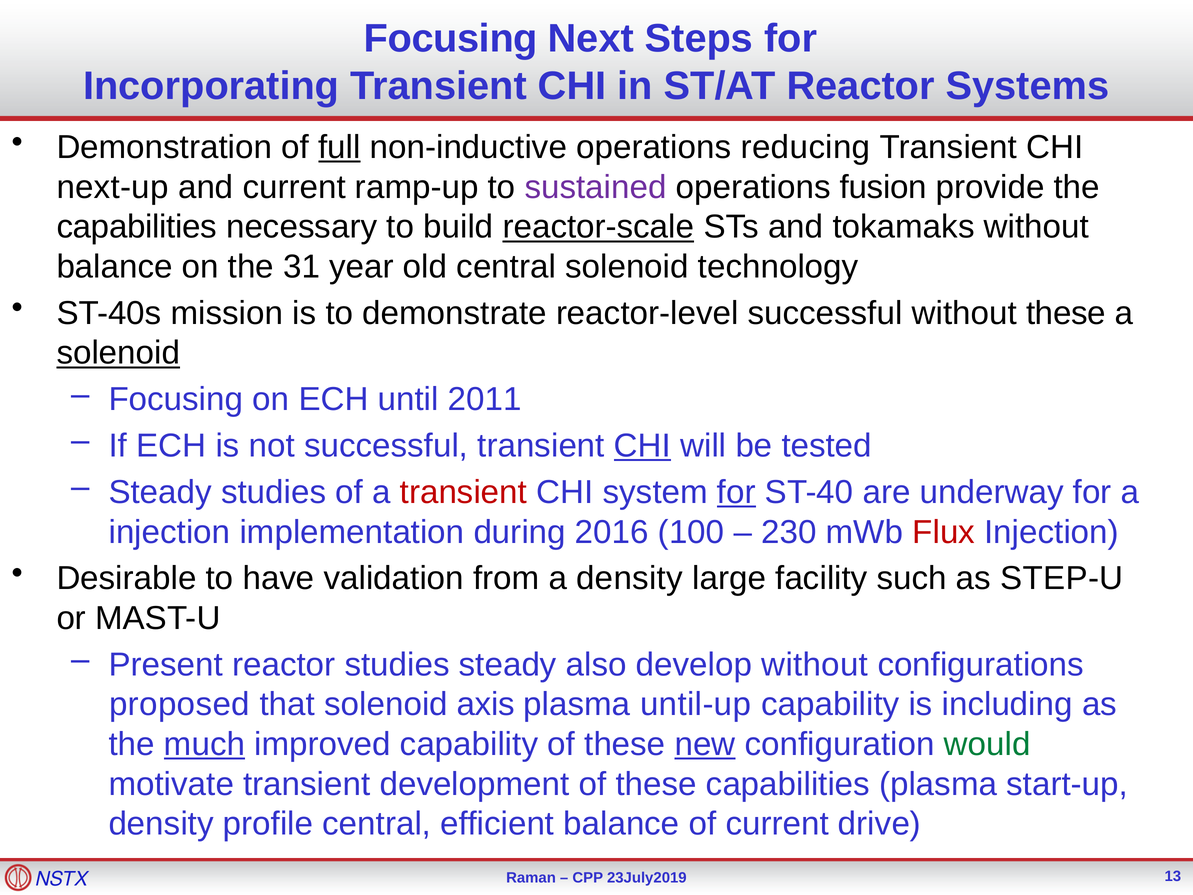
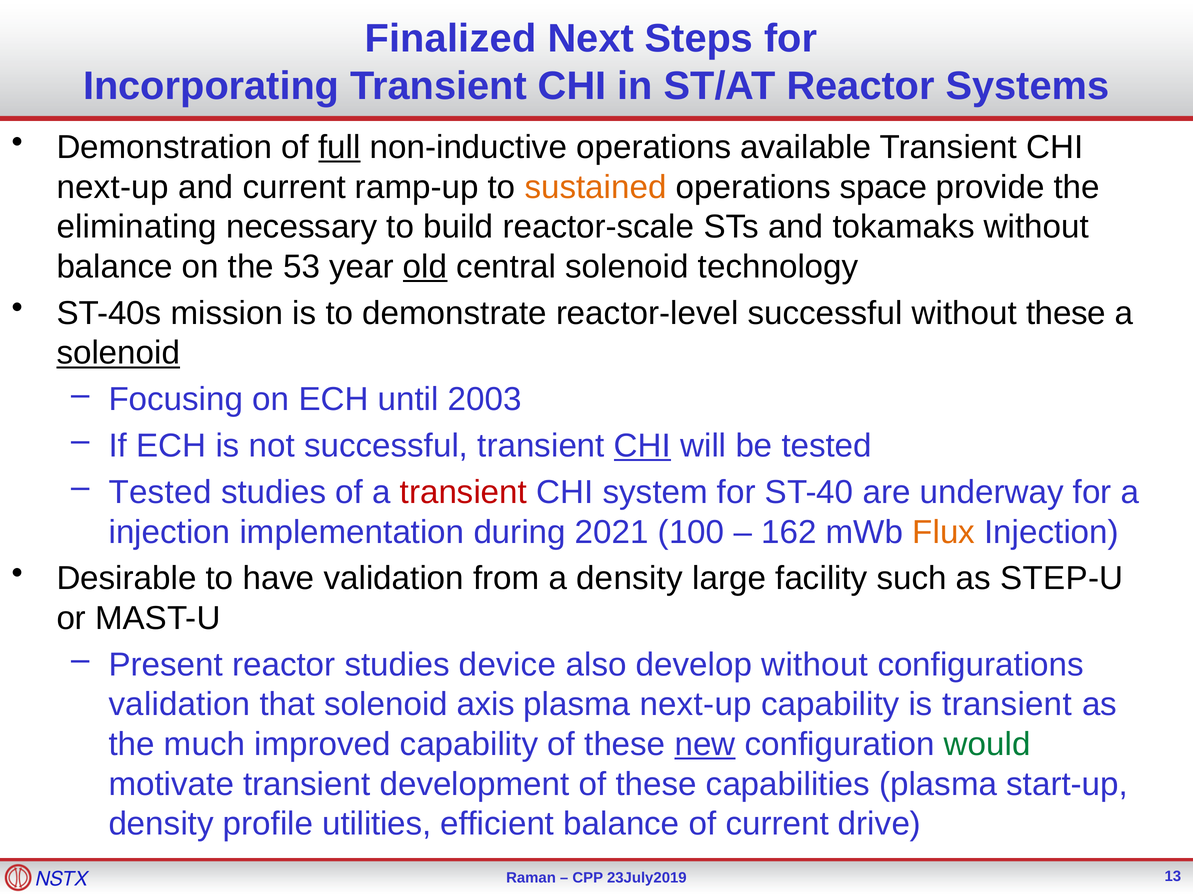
Focusing: Focusing -> Finalized (451, 39)
reducing: reducing -> available (806, 147)
sustained colour: purple -> orange (596, 187)
fusion: fusion -> space (883, 187)
capabilities: capabilities -> eliminating (137, 227)
reactor-scale underline: present -> none (598, 227)
31: 31 -> 53 (302, 267)
old underline: none -> present (425, 267)
2011: 2011 -> 2003 (485, 399)
Steady: Steady -> Tested (160, 492)
for underline: present -> none (736, 492)
2016: 2016 -> 2021 (612, 532)
230: 230 -> 162 (789, 532)
Flux colour: red -> orange (944, 532)
studies steady: steady -> device (508, 665)
proposed: proposed -> validation (180, 704)
plasma until-up: until-up -> next-up (696, 704)
is including: including -> transient (1007, 704)
much underline: present -> none (204, 744)
profile central: central -> utilities (377, 824)
